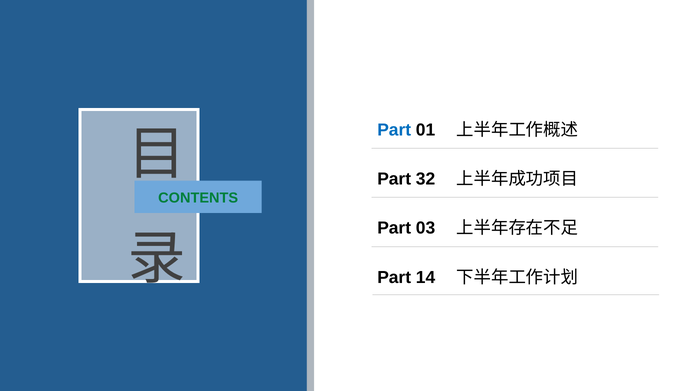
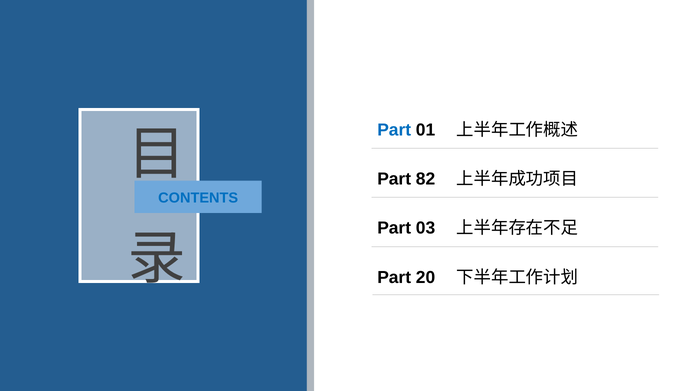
32: 32 -> 82 (426, 179)
CONTENTS colour: green -> blue (198, 198)
14: 14 -> 20 (426, 278)
